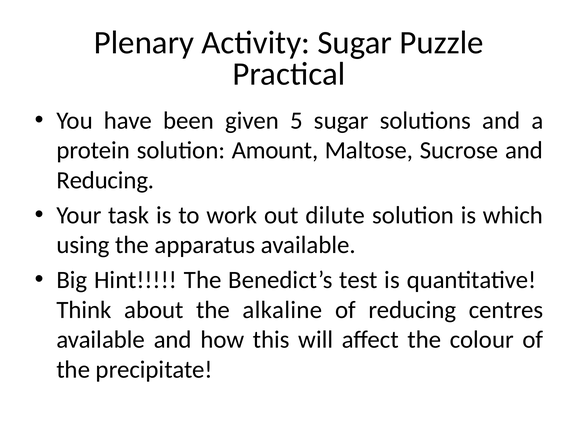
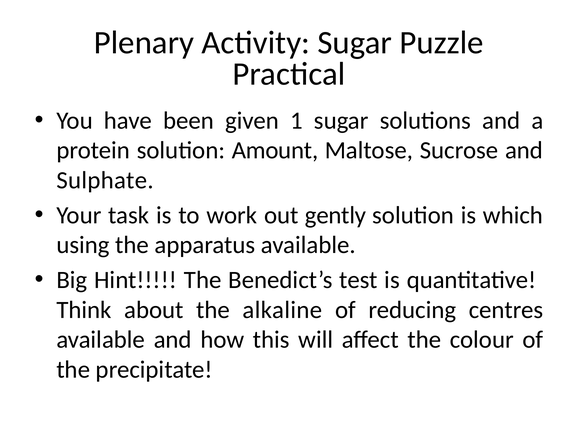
5: 5 -> 1 (296, 121)
Reducing: Reducing -> Sulphate (105, 180)
dilute: dilute -> gently (335, 215)
